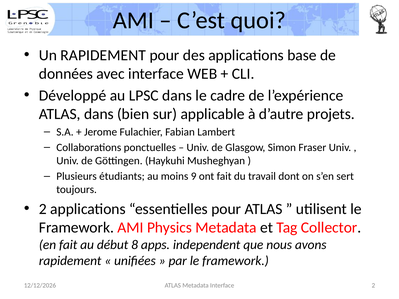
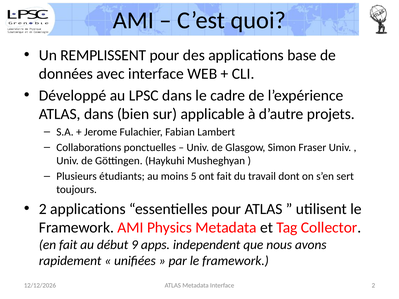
Un RAPIDEMENT: RAPIDEMENT -> REMPLISSENT (103, 55)
9: 9 -> 5 (194, 176)
8: 8 -> 9 (135, 245)
